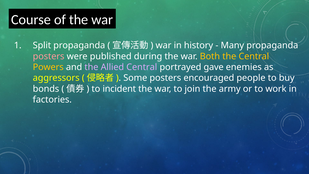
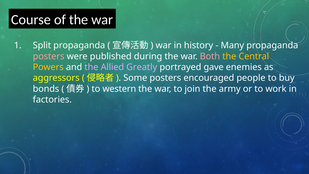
Both colour: yellow -> pink (210, 56)
Allied Central: Central -> Greatly (142, 67)
incident: incident -> western (119, 89)
